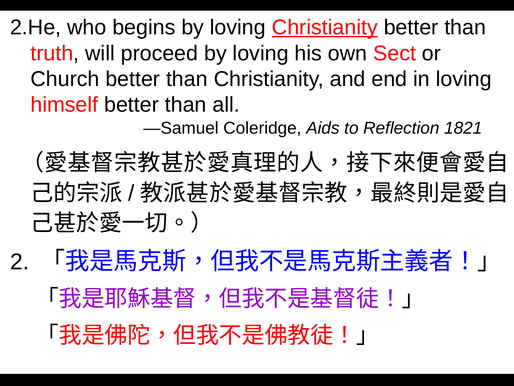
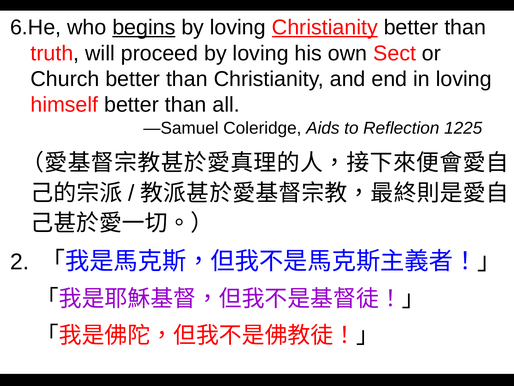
2.He: 2.He -> 6.He (36, 28)
begins underline: none -> present (144, 28)
1821: 1821 -> 1225 (463, 128)
